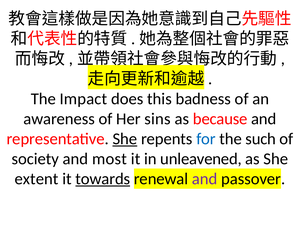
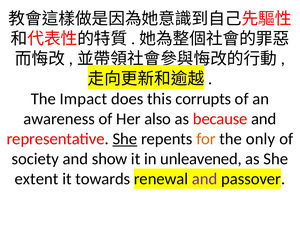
badness: badness -> corrupts (203, 99)
sins: sins -> also (158, 119)
for colour: blue -> orange (206, 139)
such: such -> only (261, 139)
most: most -> show (110, 159)
towards underline: present -> none (103, 179)
